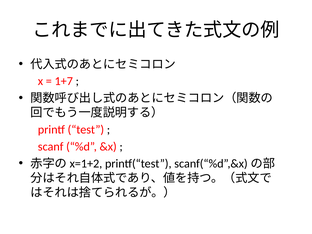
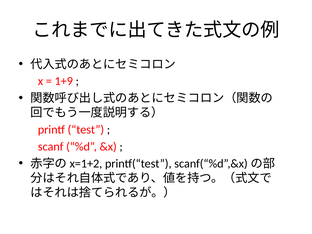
1+7: 1+7 -> 1+9 (64, 81)
